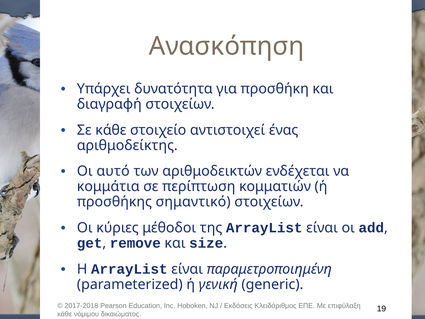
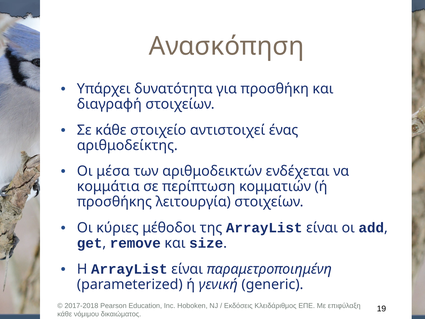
αυτό: αυτό -> μέσα (113, 171)
σημαντικό: σημαντικό -> λειτουργία (193, 202)
